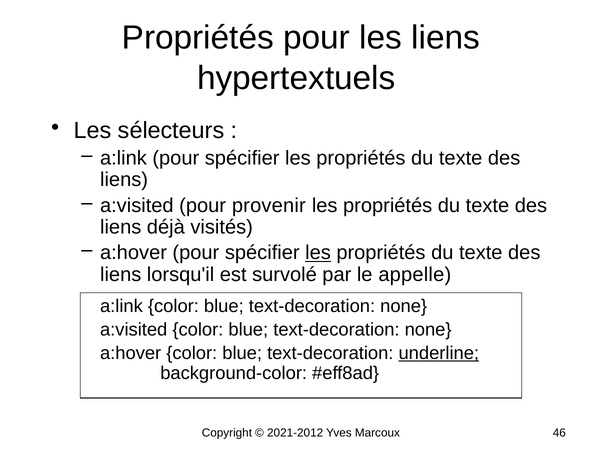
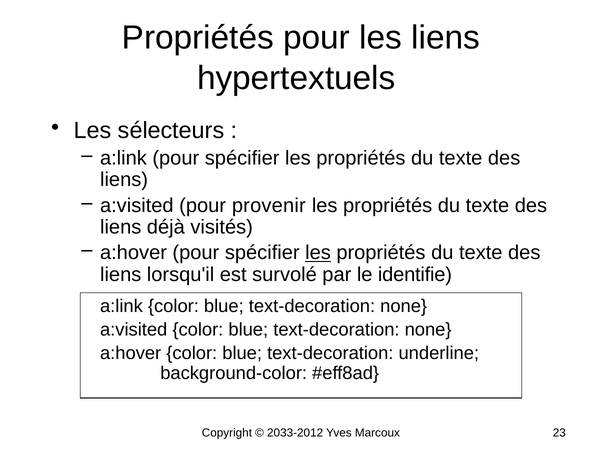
appelle: appelle -> identifie (415, 275)
underline underline: present -> none (439, 354)
2021-2012: 2021-2012 -> 2033-2012 (295, 433)
46: 46 -> 23 (559, 433)
